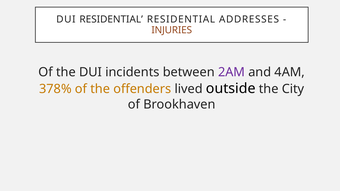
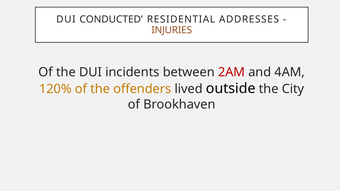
DUI RESIDENTIAL: RESIDENTIAL -> CONDUCTED (111, 19)
2AM colour: purple -> red (232, 72)
378%: 378% -> 120% (55, 89)
